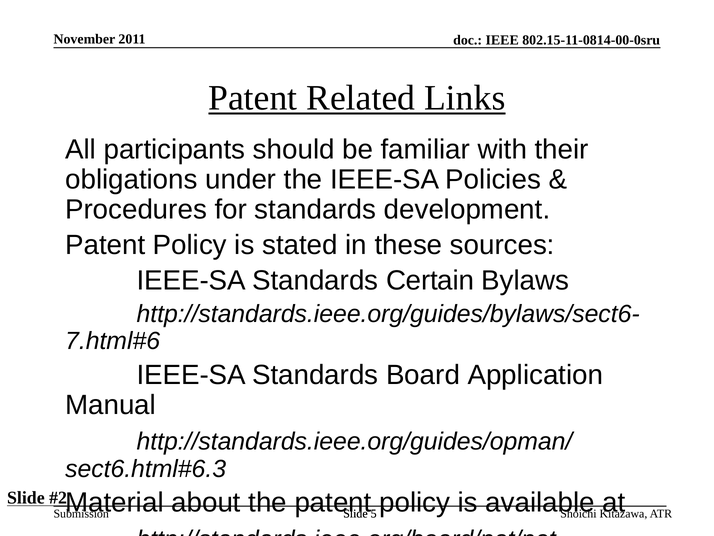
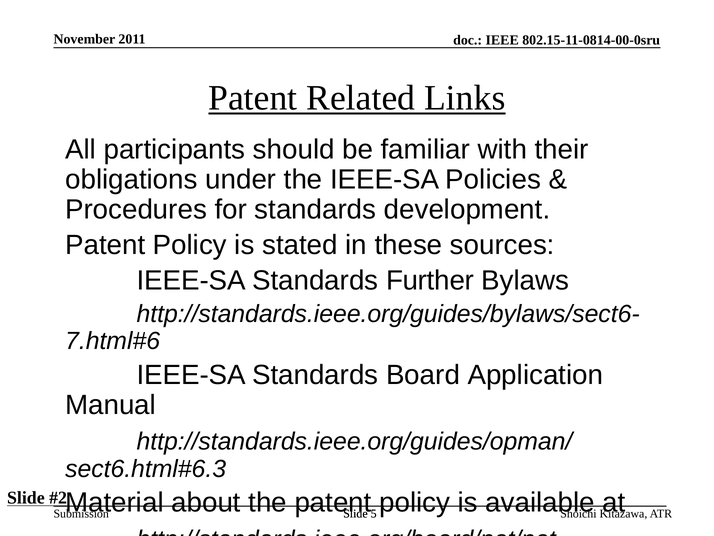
Certain: Certain -> Further (430, 280)
